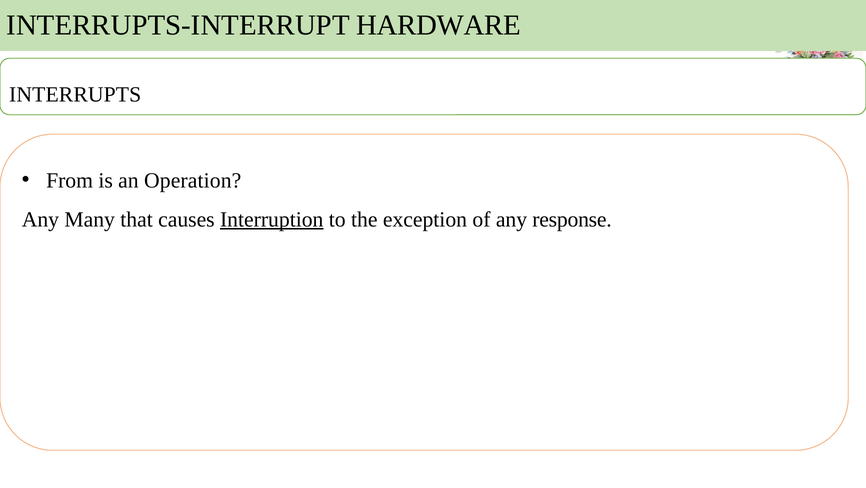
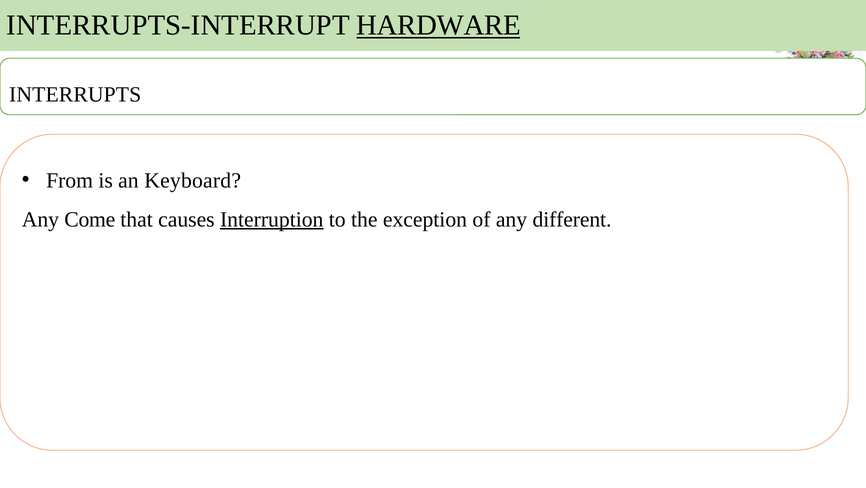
HARDWARE underline: none -> present (438, 25)
Operation: Operation -> Keyboard (193, 180)
Many: Many -> Come (90, 219)
response: response -> different (572, 219)
